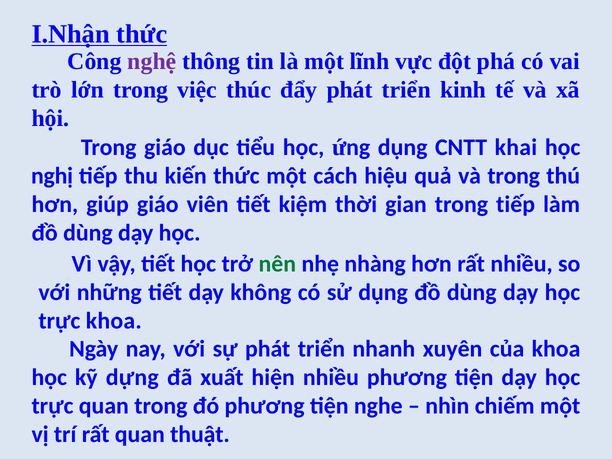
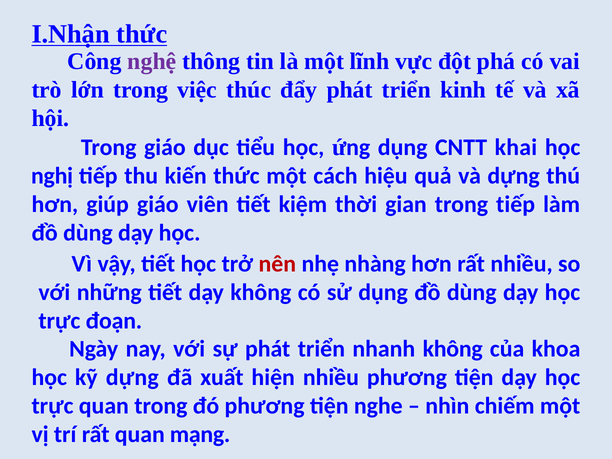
và trong: trong -> dựng (514, 176)
nên colour: green -> red (277, 264)
trực khoa: khoa -> đoạn (114, 321)
nhanh xuyên: xuyên -> không (453, 349)
thuật: thuật -> mạng (200, 434)
